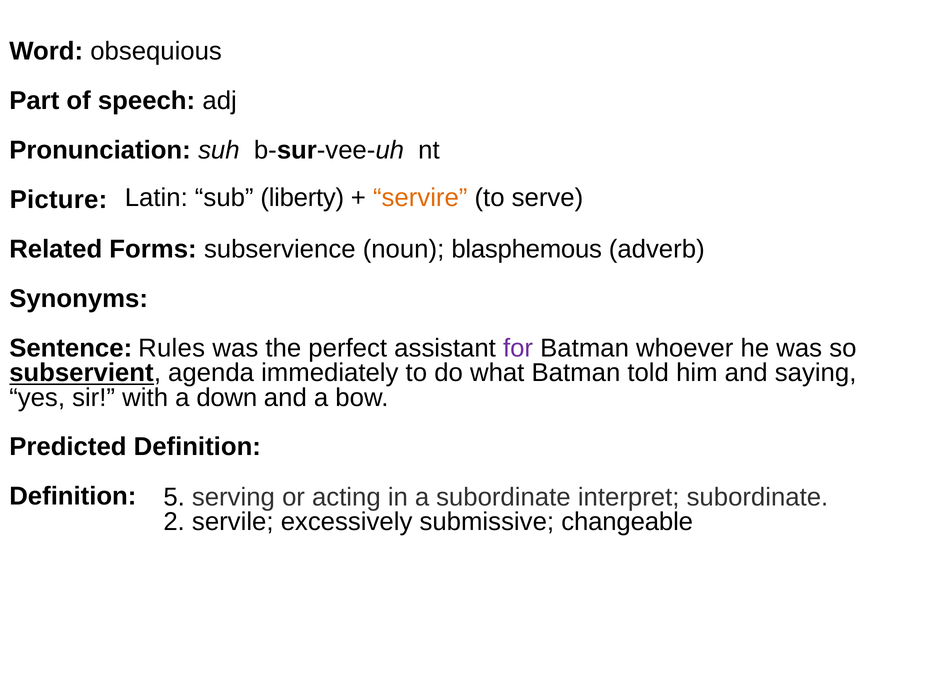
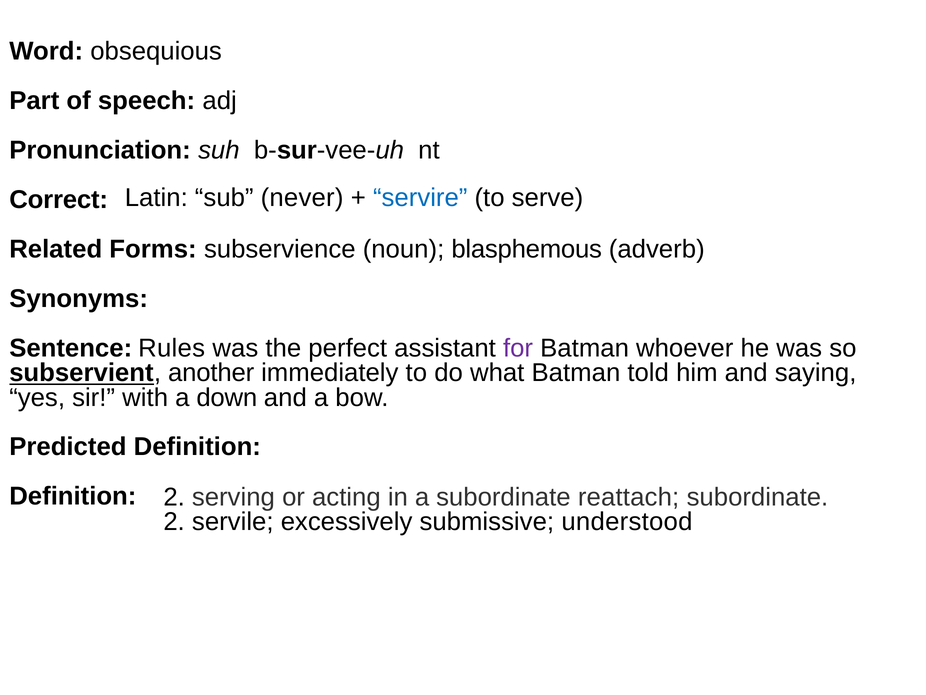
liberty: liberty -> never (302, 198)
servire colour: orange -> blue (420, 198)
Picture: Picture -> Correct (59, 200)
agenda: agenda -> another (211, 373)
Definition 5: 5 -> 2 (174, 497)
interpret: interpret -> reattach (629, 497)
changeable: changeable -> understood (627, 521)
